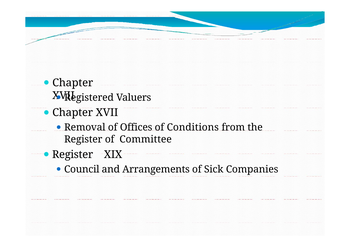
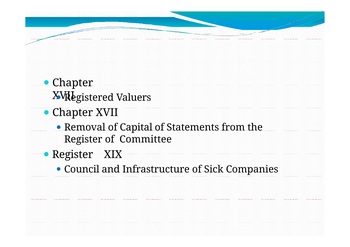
Offices: Offices -> Capital (136, 128)
Conditions: Conditions -> Statements (193, 128)
Arrangements: Arrangements -> Infrastructure (156, 169)
